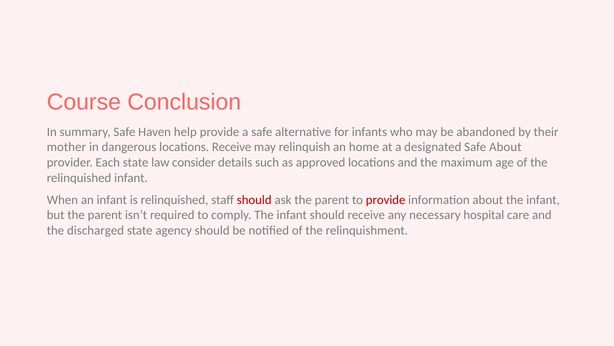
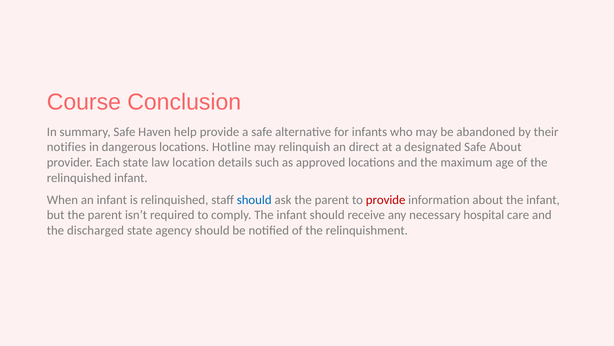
mother: mother -> notifies (66, 147)
locations Receive: Receive -> Hotline (231, 147)
home: home -> direct (364, 147)
consider: consider -> location (194, 162)
should colour: red -> blue (254, 199)
